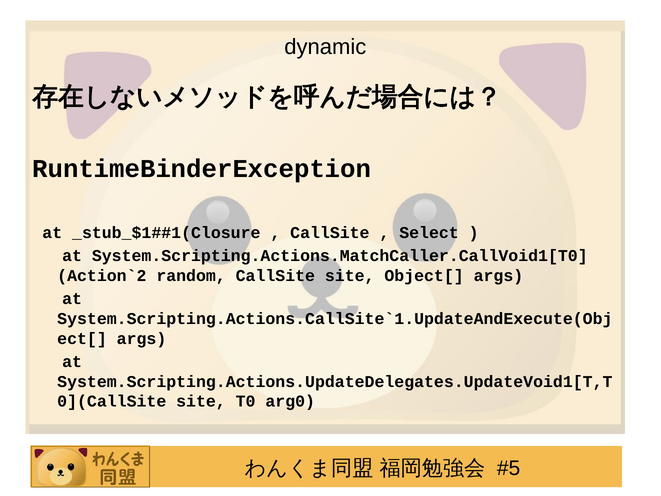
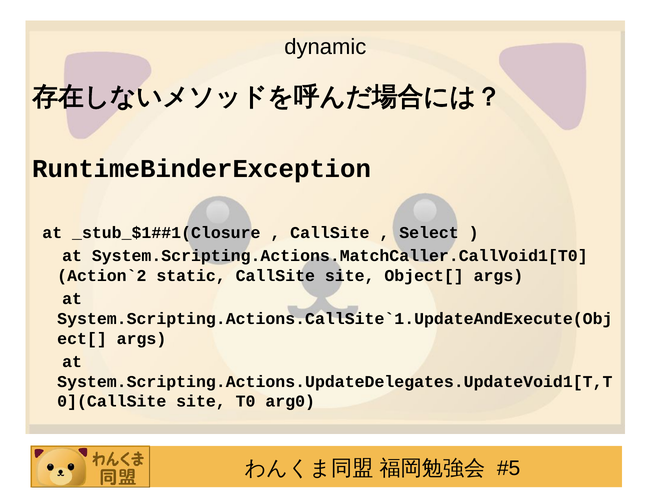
random: random -> static (191, 276)
